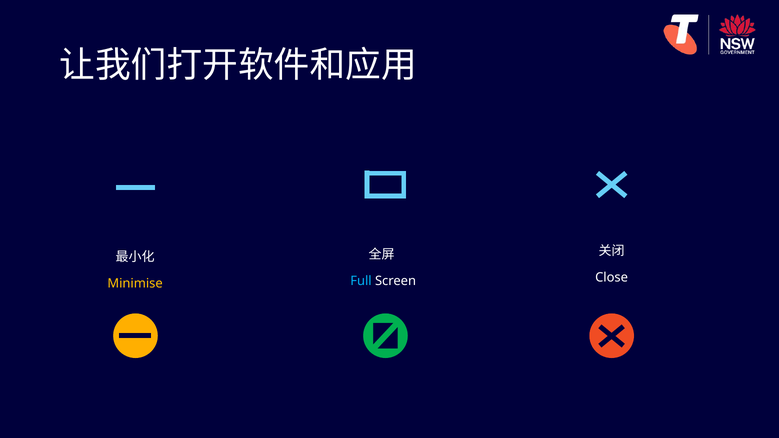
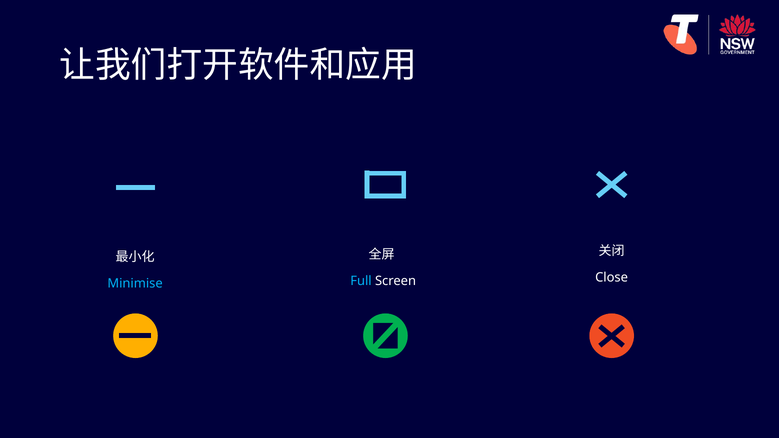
Minimise colour: yellow -> light blue (135, 284)
